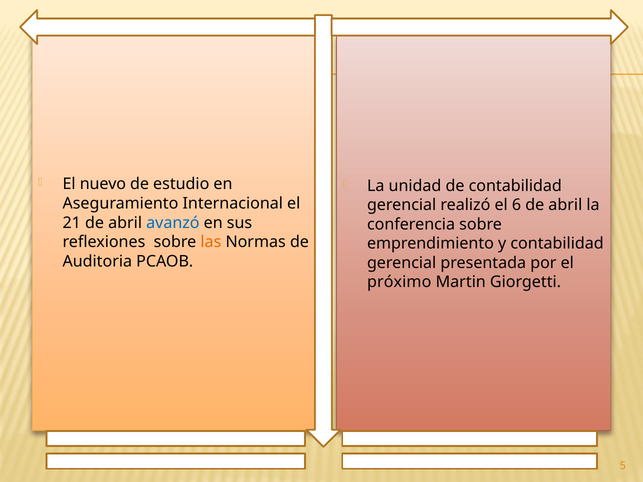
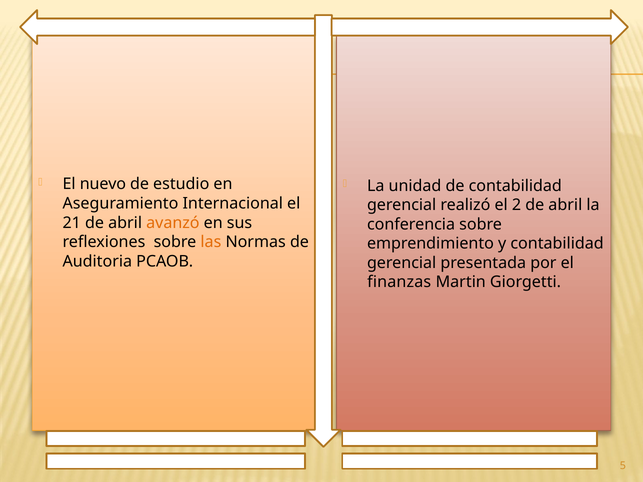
6: 6 -> 2 (517, 205)
avanzó colour: blue -> orange (173, 223)
próximo: próximo -> finanzas (399, 282)
